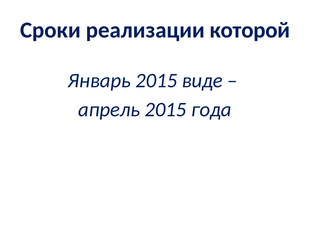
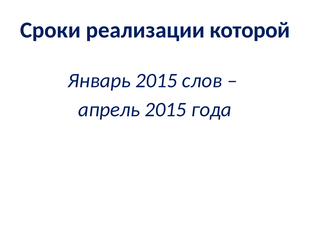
виде: виде -> слов (202, 81)
